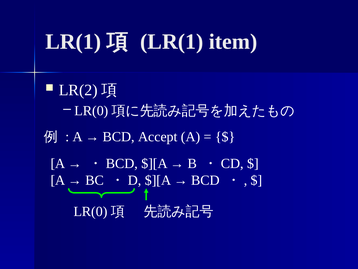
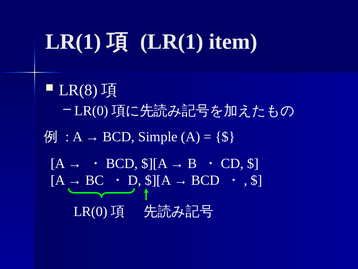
LR(2: LR(2 -> LR(8 (78, 90)
Accept: Accept -> Simple (158, 136)
